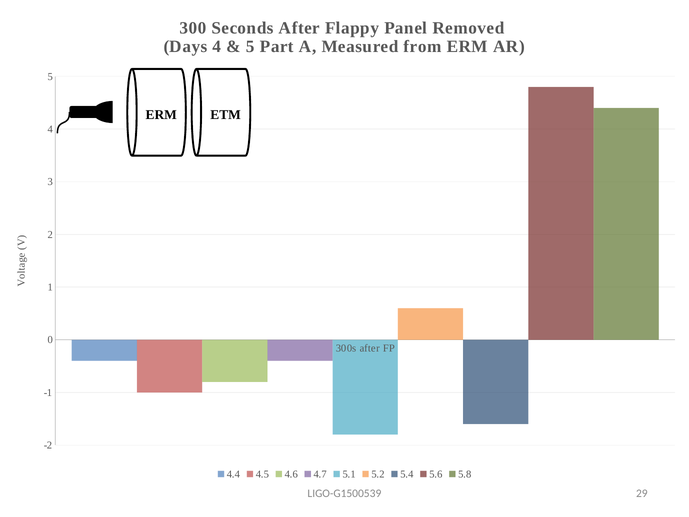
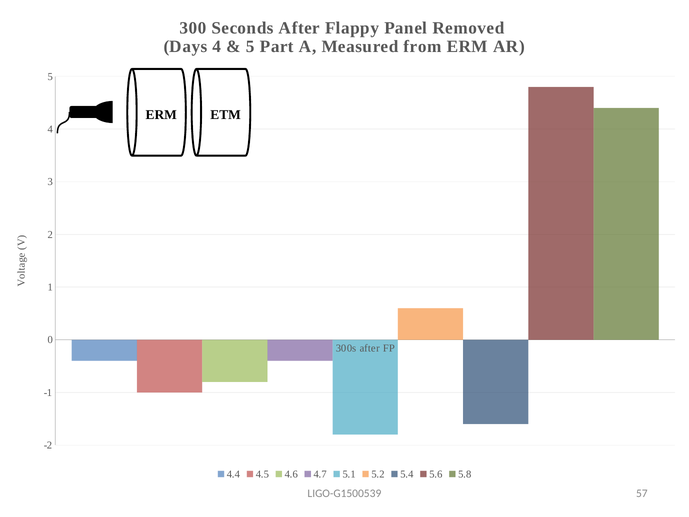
29: 29 -> 57 (642, 493)
